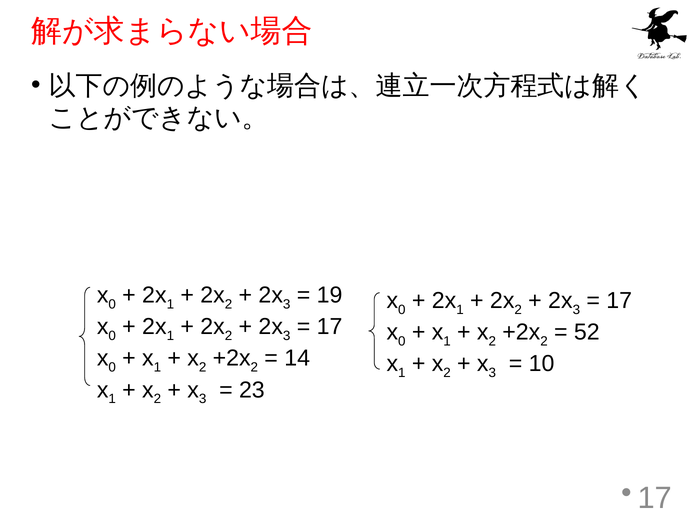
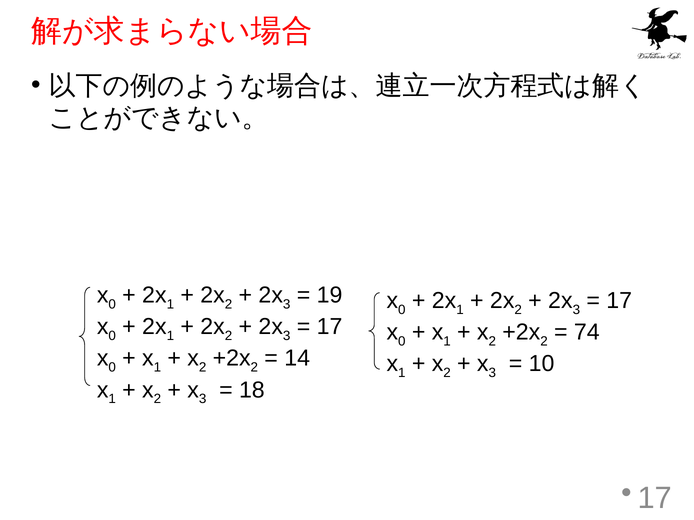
52: 52 -> 74 (587, 333)
23: 23 -> 18 (252, 390)
